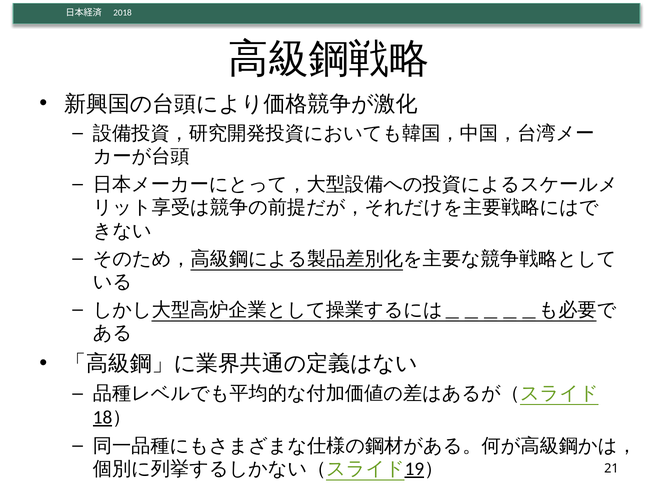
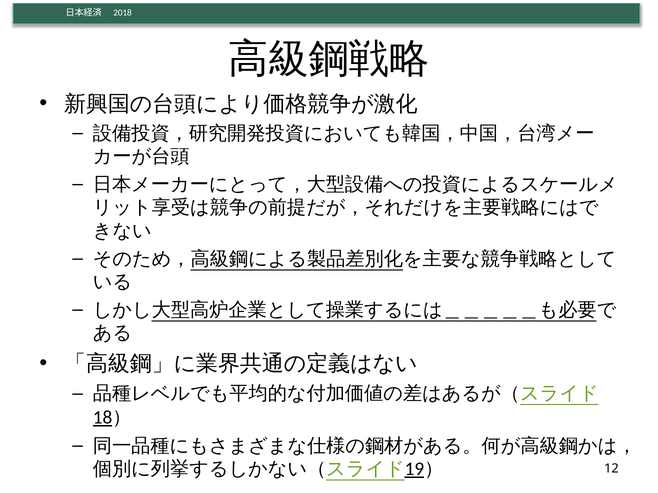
21: 21 -> 12 (611, 469)
